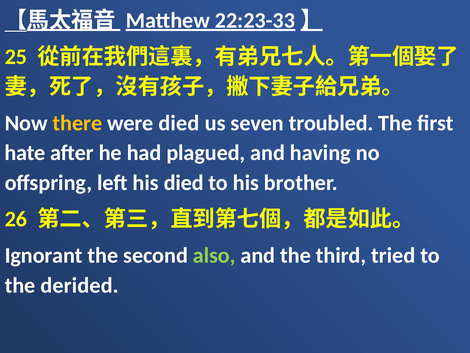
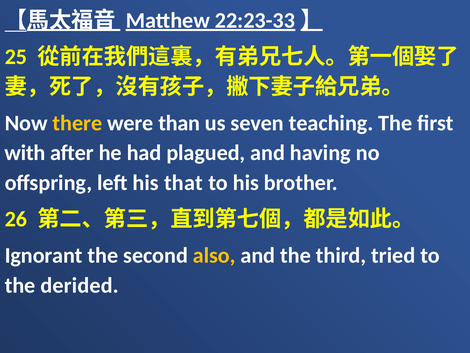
were died: died -> than (179, 123)
troubled: troubled -> teaching (331, 123)
hate: hate -> with (25, 153)
his died: died -> that (184, 183)
also colour: light green -> yellow (214, 255)
